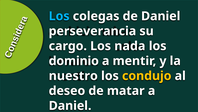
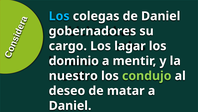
perseverancia: perseverancia -> gobernadores (92, 31)
nada: nada -> lagar (130, 46)
condujo colour: yellow -> light green (147, 75)
